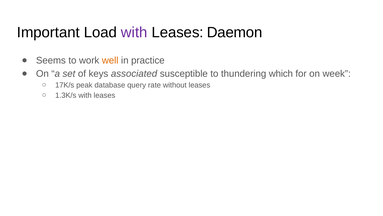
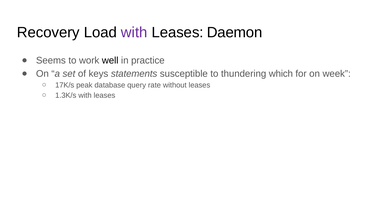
Important: Important -> Recovery (48, 32)
well colour: orange -> black (110, 60)
associated: associated -> statements (134, 73)
